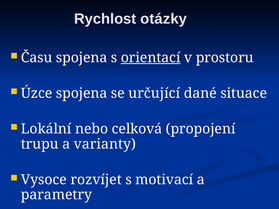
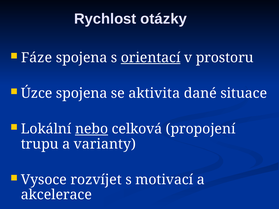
Času: Času -> Fáze (37, 58)
určující: určující -> aktivita (154, 93)
nebo underline: none -> present (92, 129)
parametry: parametry -> akcelerace (56, 195)
